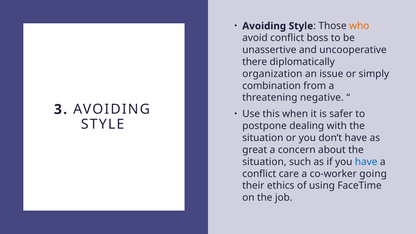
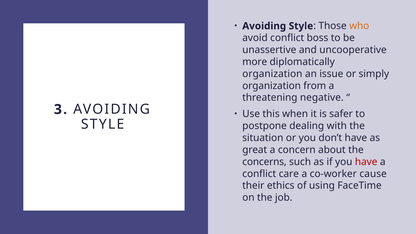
there: there -> more (255, 62)
combination: combination -> organization (272, 86)
situation: situation -> concerns (264, 162)
have colour: blue -> red (366, 162)
going: going -> cause (373, 174)
